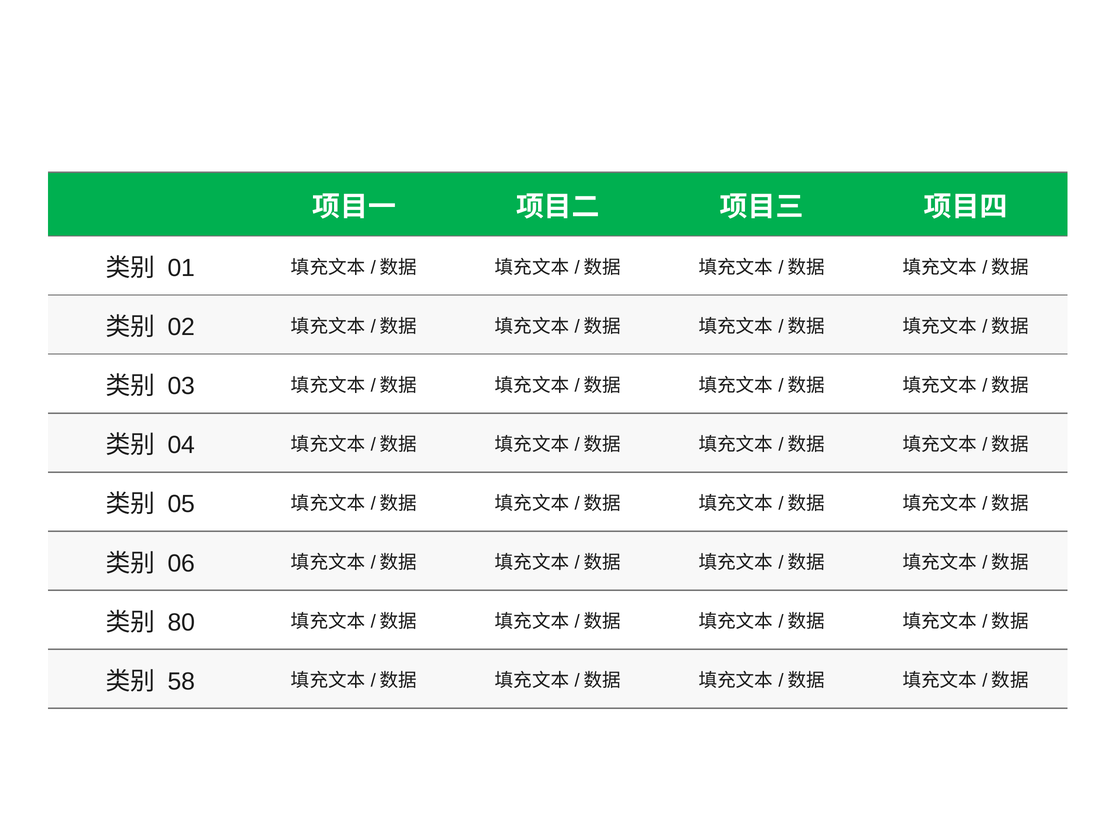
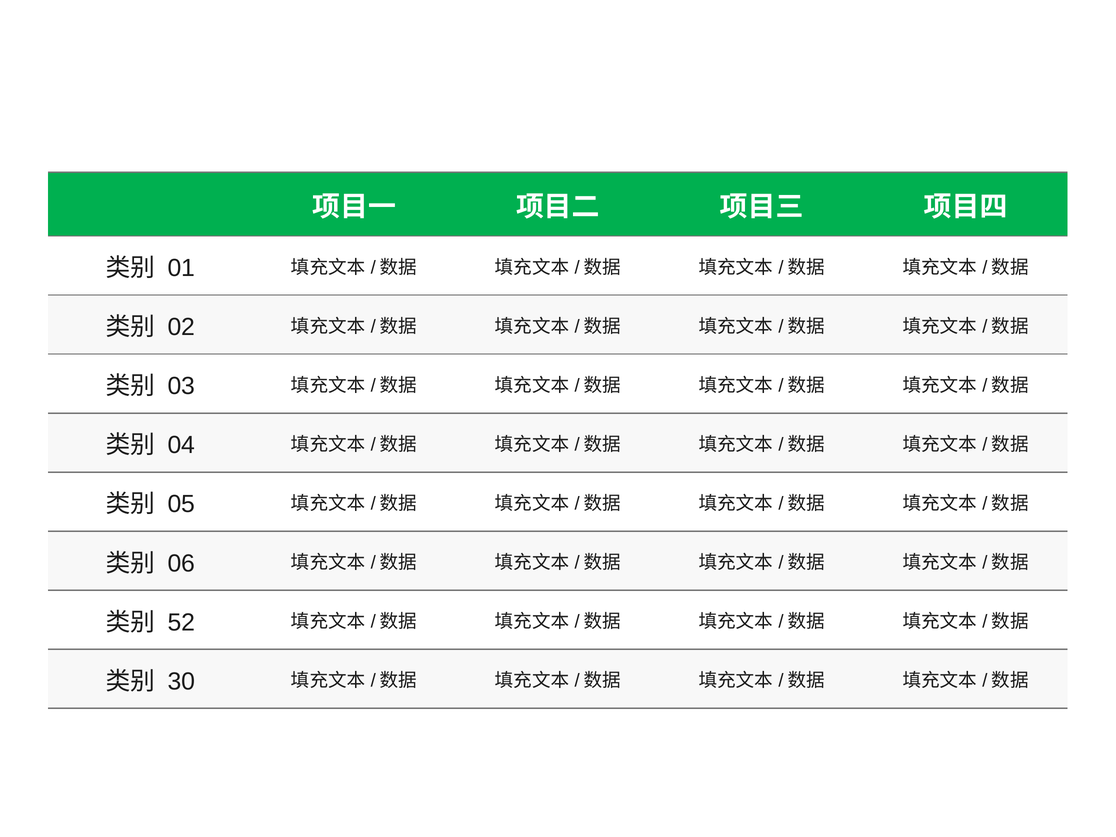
80: 80 -> 52 (181, 622)
58: 58 -> 30 (181, 681)
